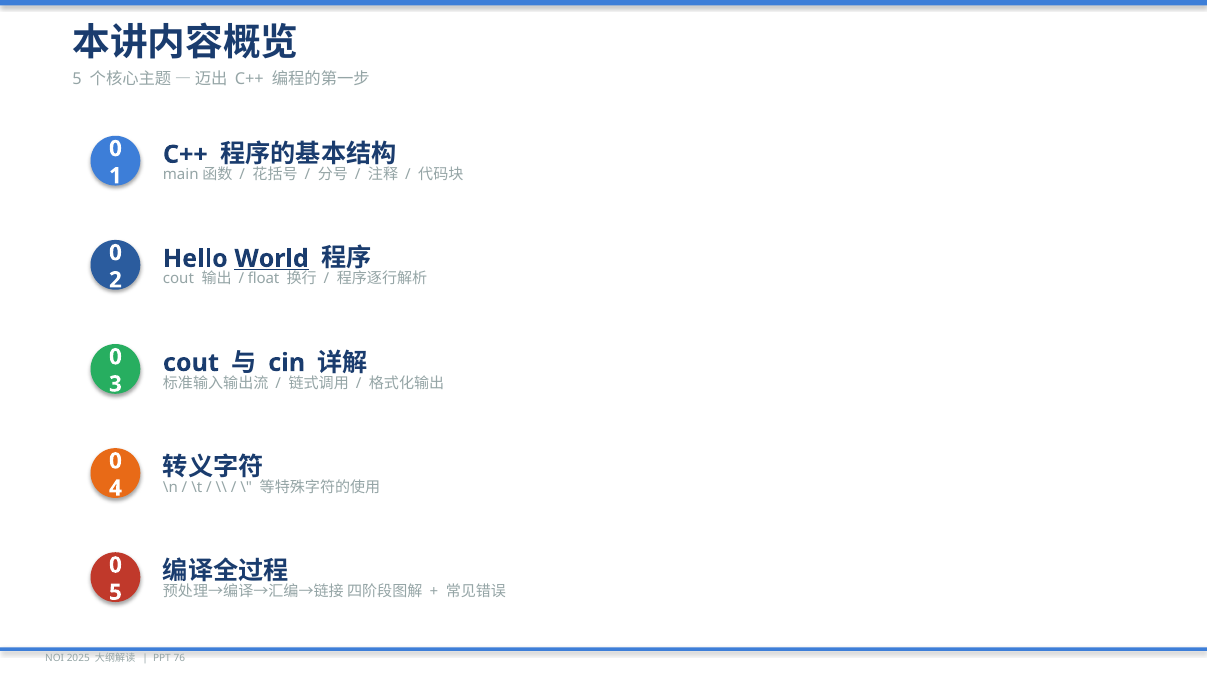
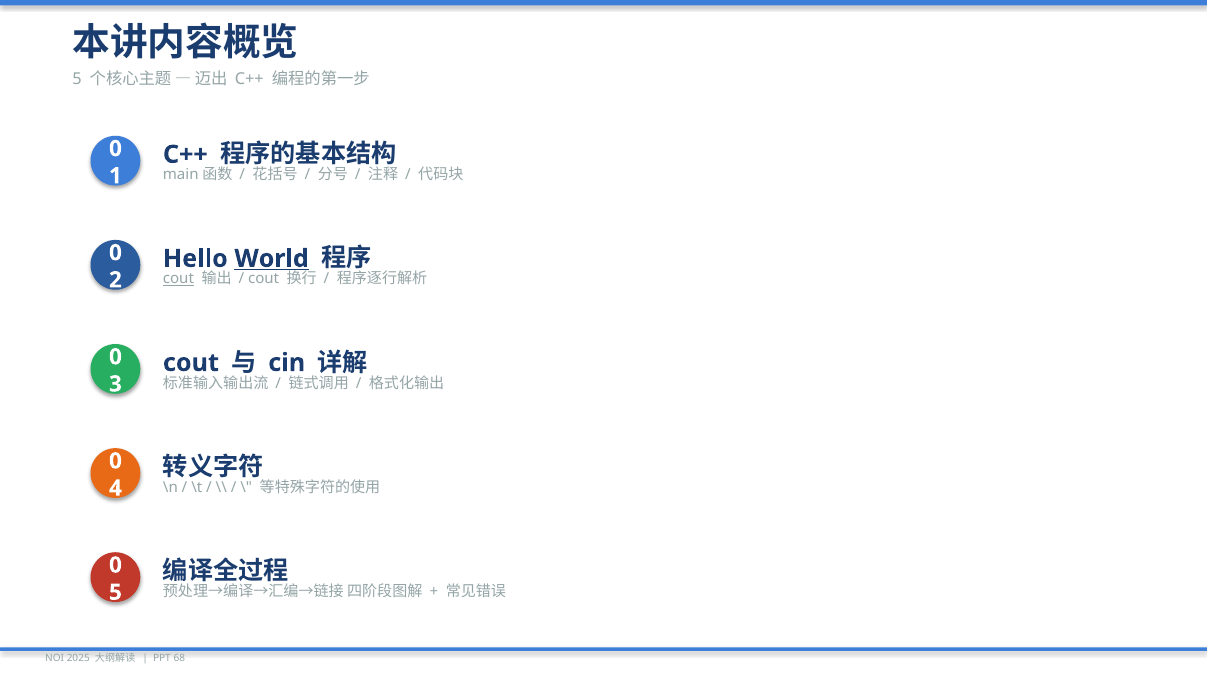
cout underline: none -> present (178, 279)
float: float -> cout (264, 279)
76: 76 -> 68 (179, 658)
